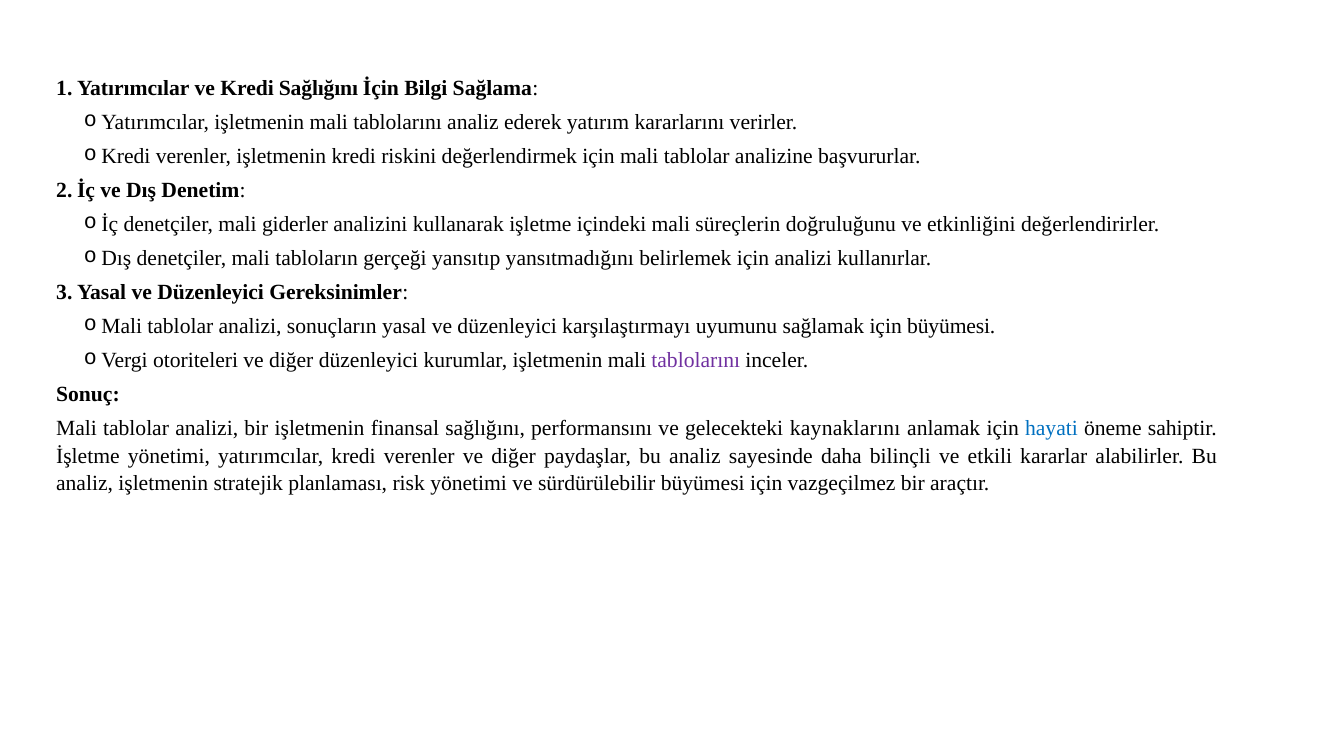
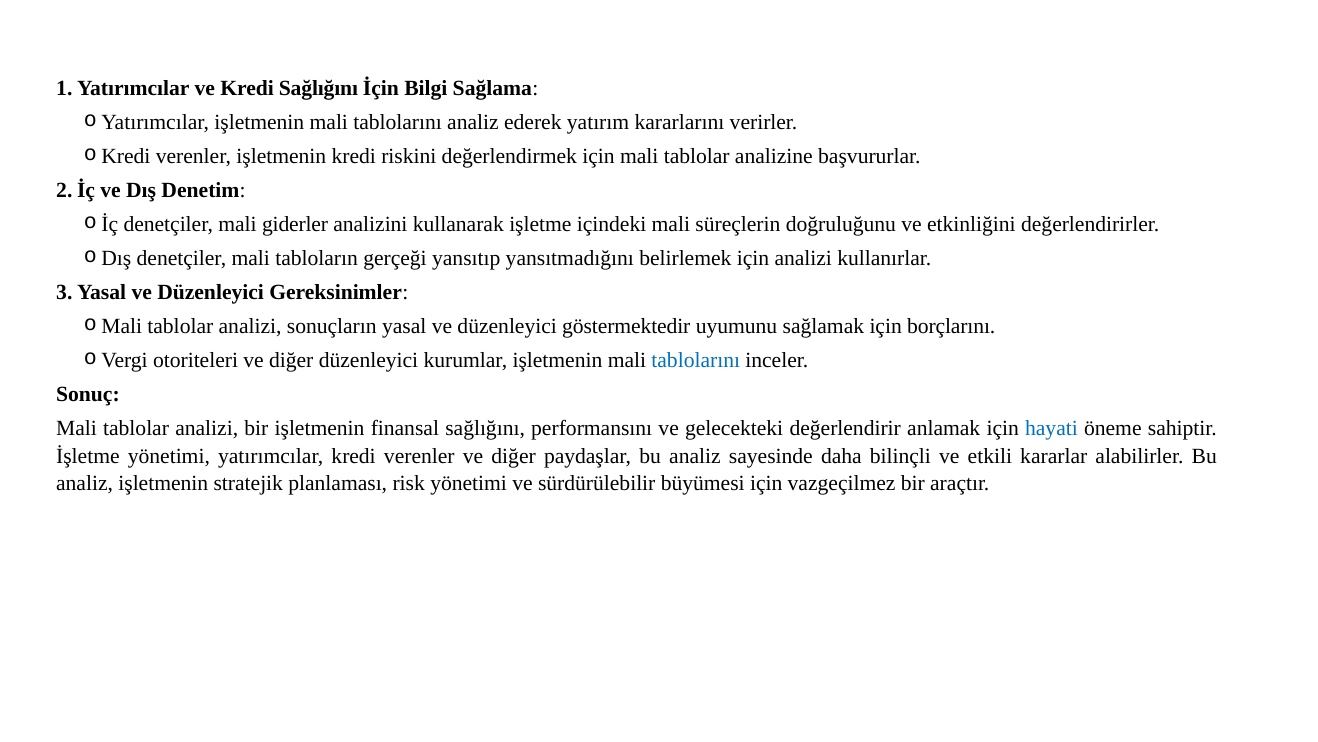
karşılaştırmayı: karşılaştırmayı -> göstermektedir (626, 326)
için büyümesi: büyümesi -> borçlarını (951, 326)
tablolarını colour: purple -> blue (696, 360)
kaynaklarını: kaynaklarını -> değerlendirir (845, 428)
